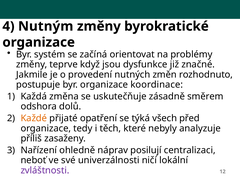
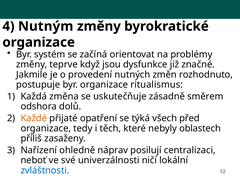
koordinace: koordinace -> ritualismus (157, 85)
analyzuje: analyzuje -> oblastech (200, 128)
zvláštnosti colour: purple -> blue (45, 170)
